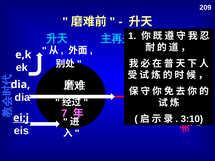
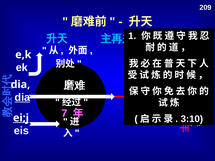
dia underline: none -> present (22, 98)
